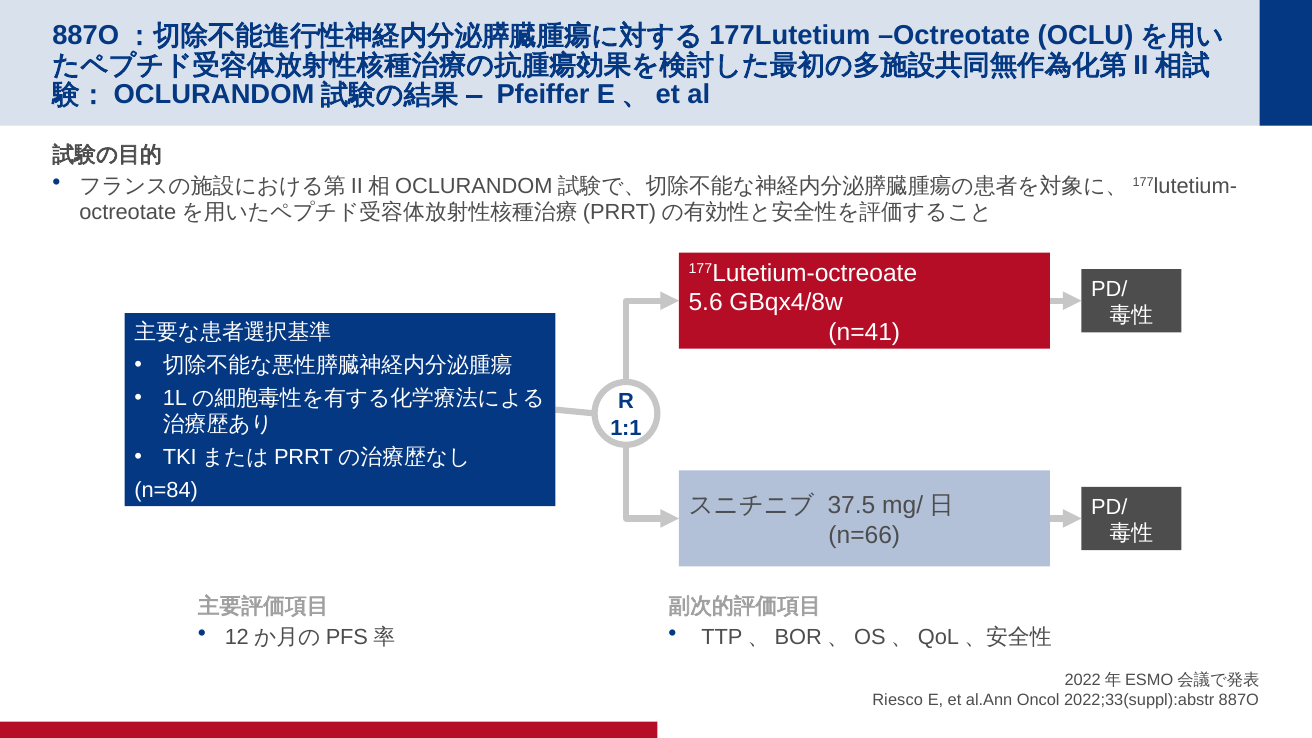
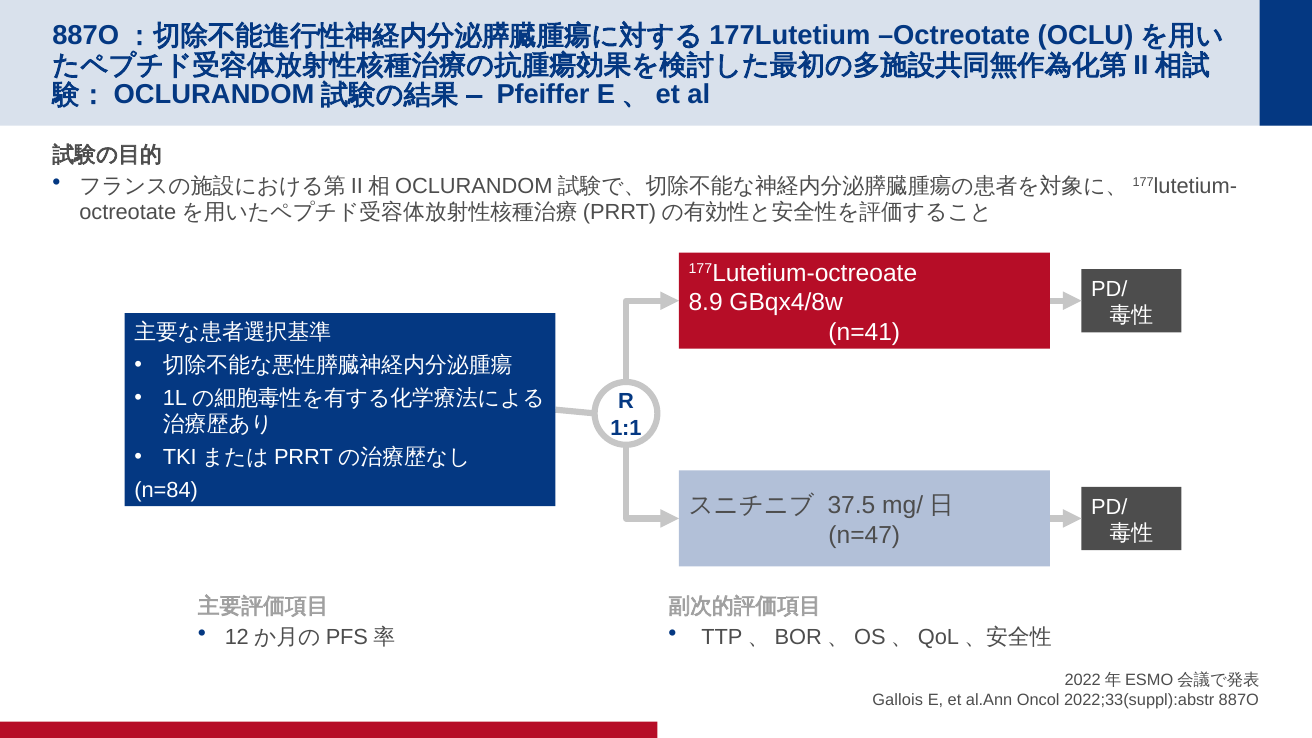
5.6: 5.6 -> 8.9 (706, 302)
n=66: n=66 -> n=47 (864, 535)
Riesco: Riesco -> Gallois (898, 700)
